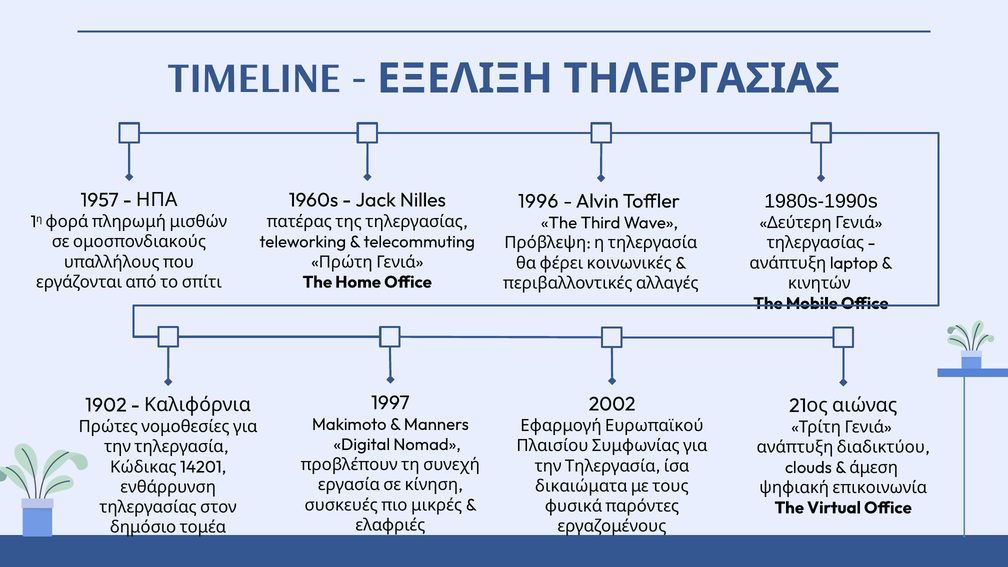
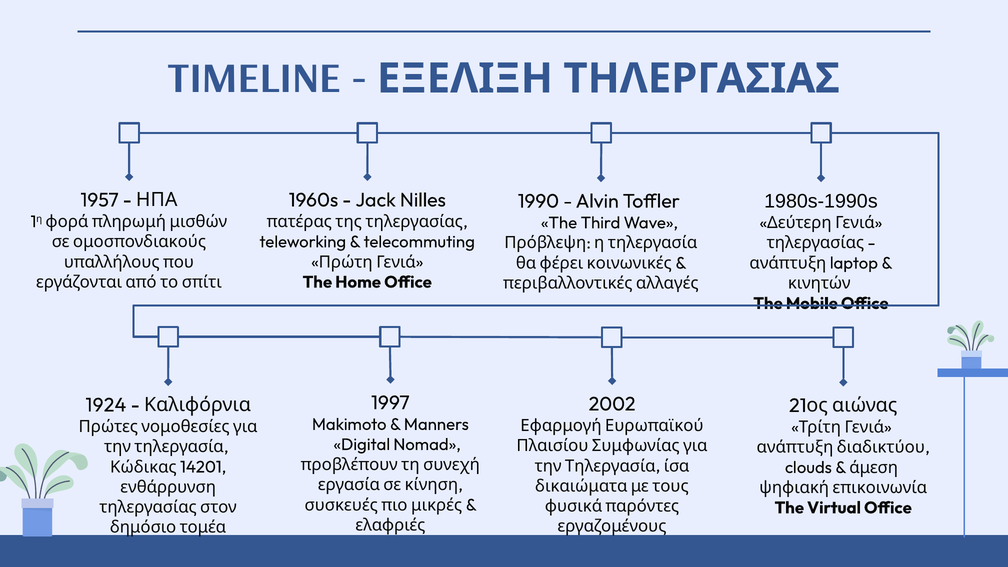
1996: 1996 -> 1990 (538, 201)
1902: 1902 -> 1924 (106, 405)
